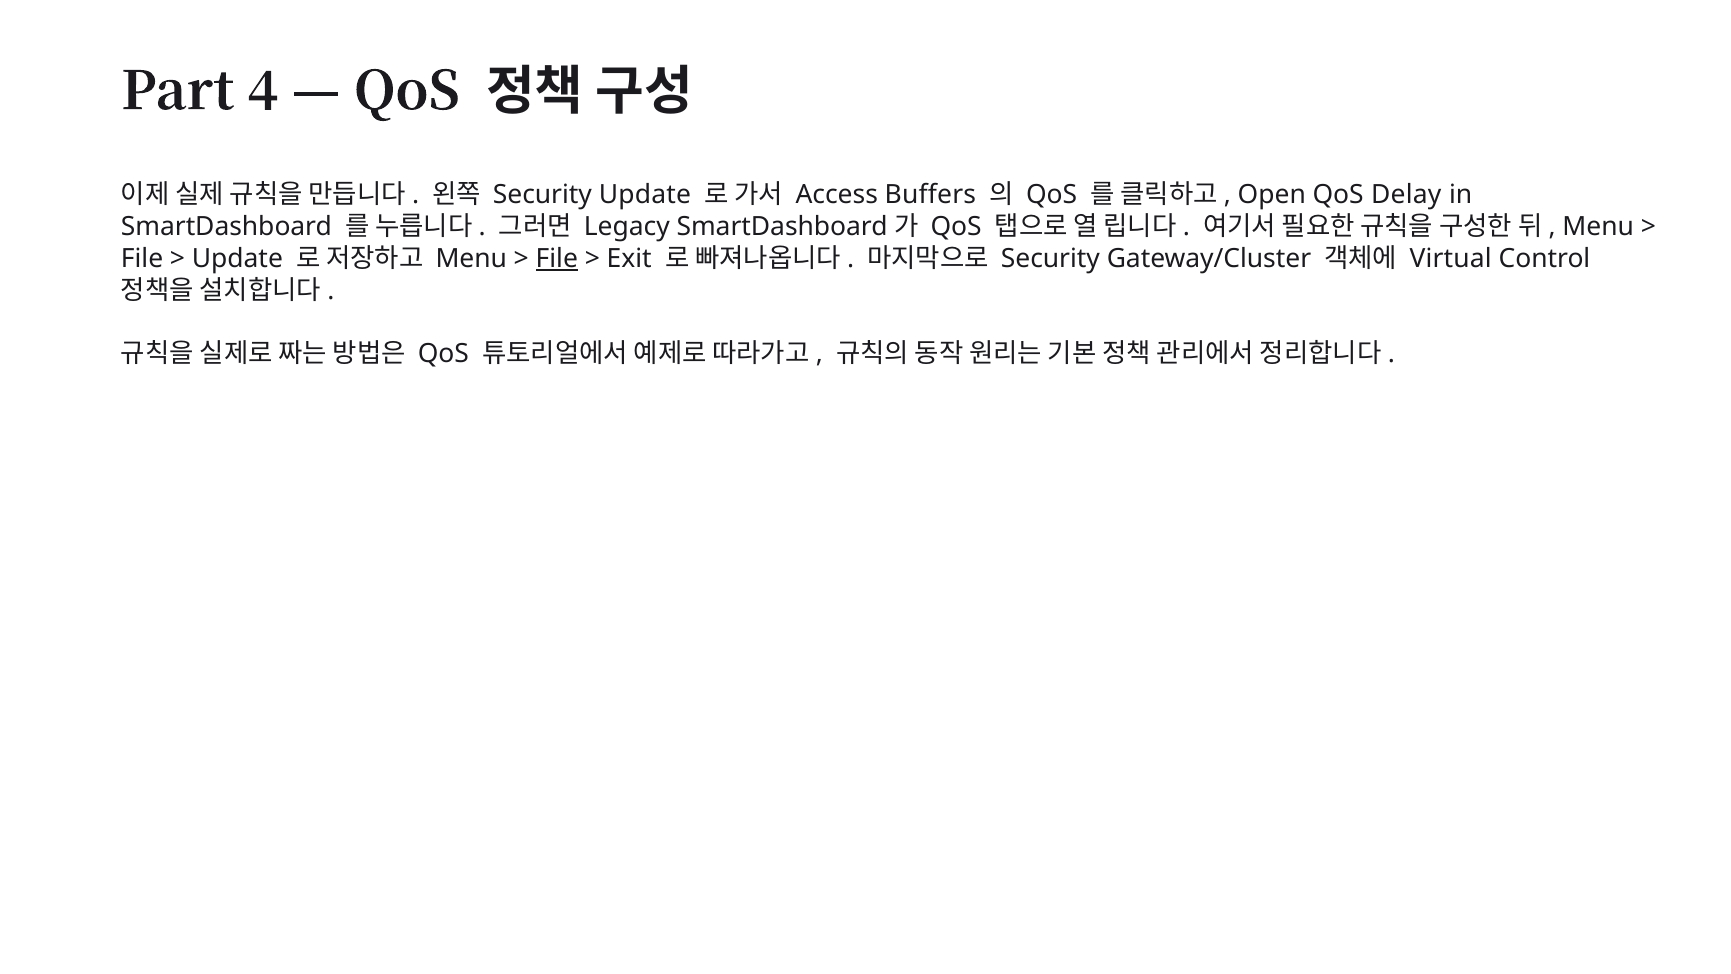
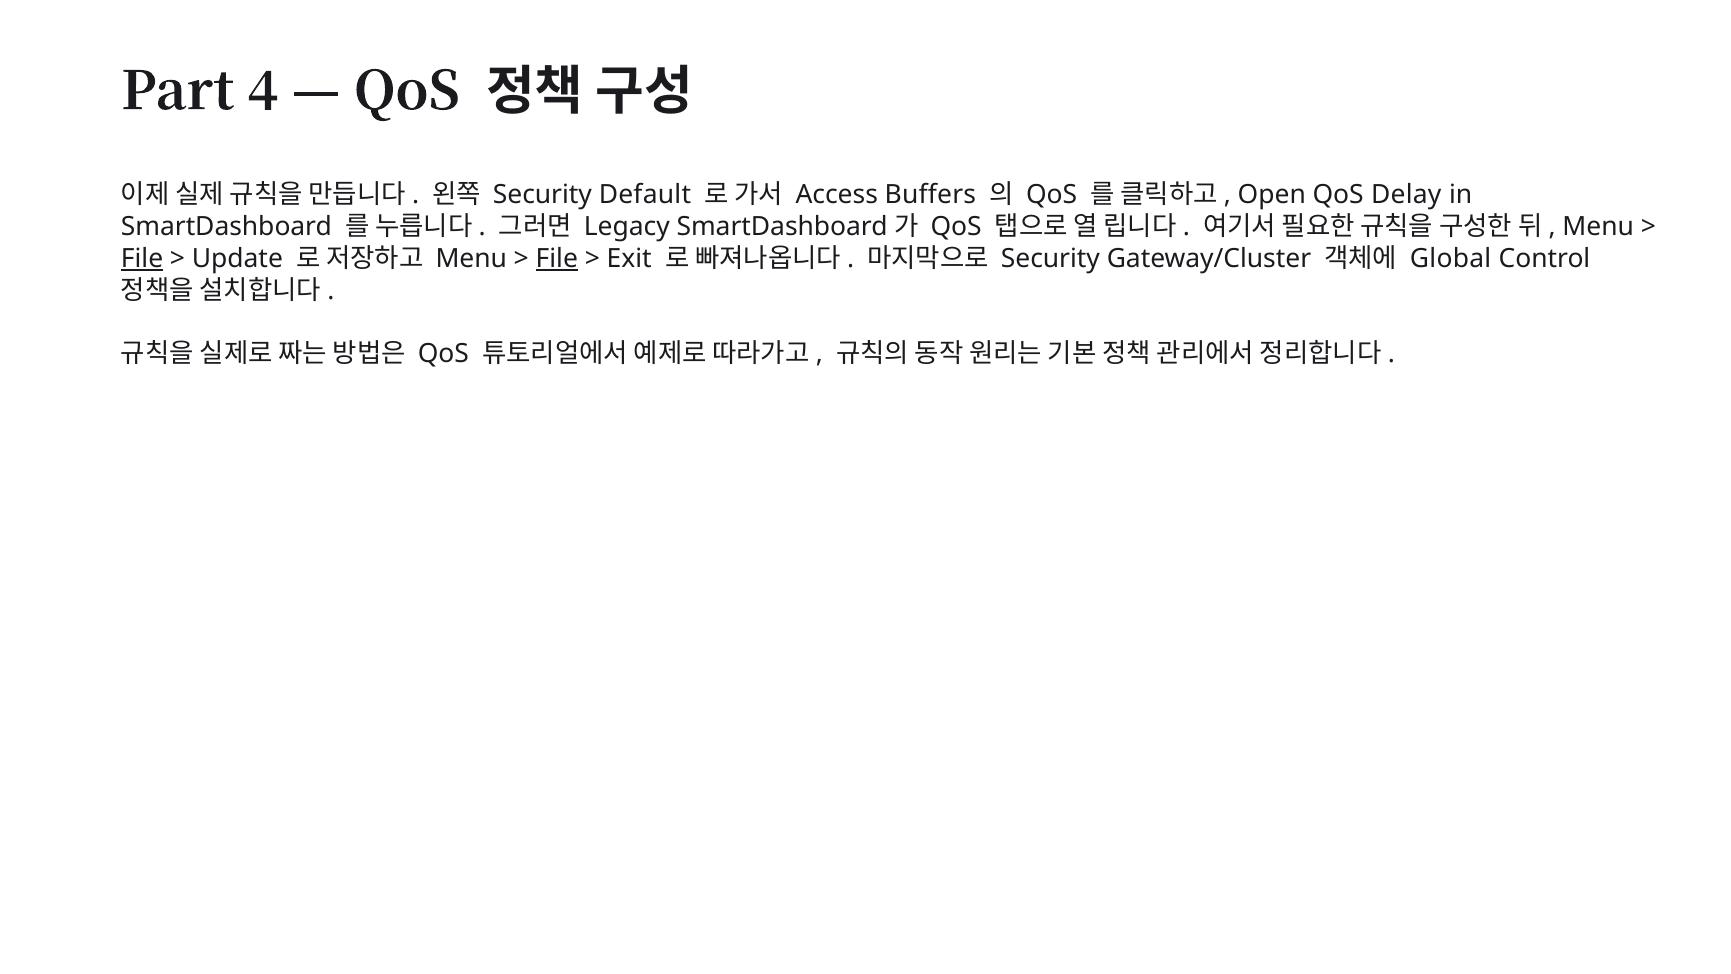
Security Update: Update -> Default (645, 195)
File underline: none -> present (142, 258)
Virtual: Virtual -> Global (1451, 258)
